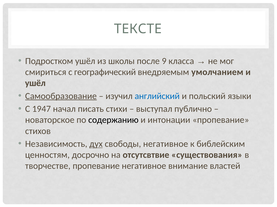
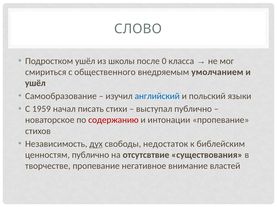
ТЕКСТЕ: ТЕКСТЕ -> СЛОВО (138, 29)
9: 9 -> 0 (164, 61)
географический: географический -> общественного (105, 72)
Самообразование underline: present -> none (61, 96)
1947: 1947 -> 1959 (41, 109)
содержанию colour: black -> red (113, 120)
свободы негативное: негативное -> недостаток (166, 144)
ценностям досрочно: досрочно -> публично (90, 155)
